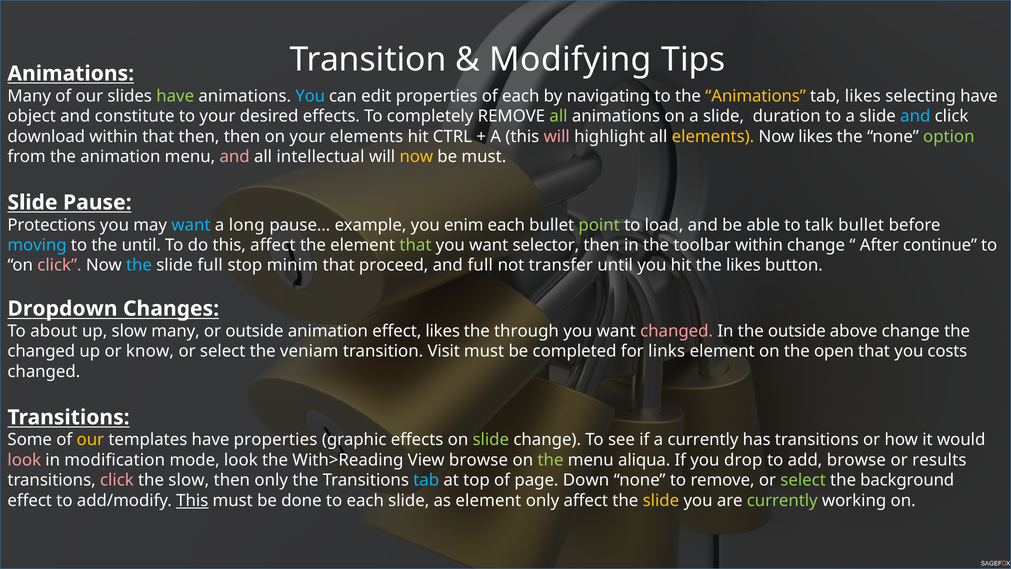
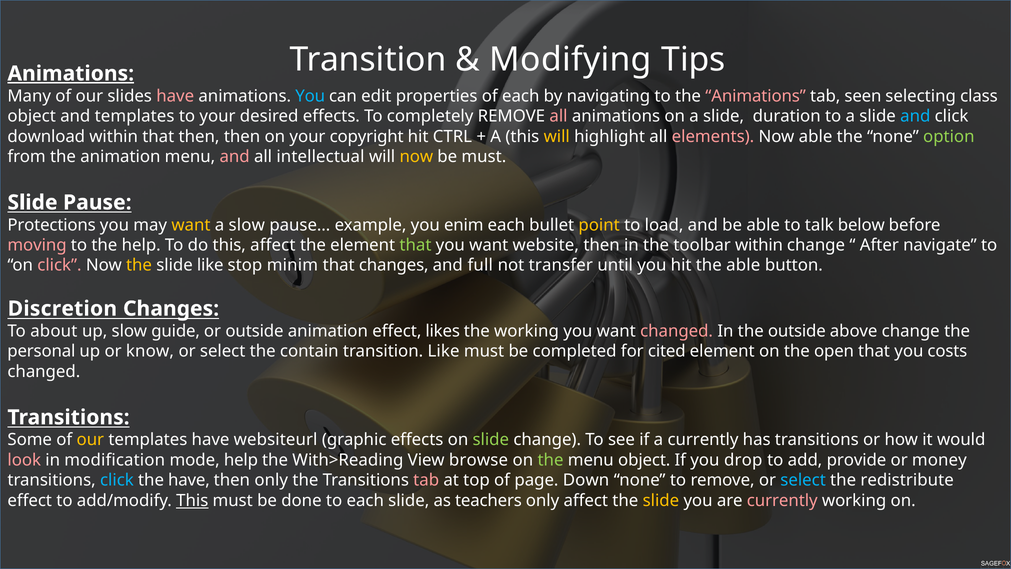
Animations underline: none -> present (71, 74)
have colour: light green -> pink (175, 96)
Animations colour: yellow -> pink (756, 96)
tab likes: likes -> seen (863, 96)
selecting have: have -> class (979, 96)
and constitute: constitute -> templates (135, 116)
all colour: light green -> pink (559, 116)
your elements: elements -> copyright (367, 136)
will colour: pink -> yellow (557, 136)
elements colour: yellow -> pink (713, 136)
Now likes: likes -> able (816, 136)
want colour: light blue -> yellow (191, 225)
a long: long -> slow (247, 225)
point colour: light green -> yellow (599, 225)
talk bullet: bullet -> below (861, 225)
moving colour: light blue -> pink (37, 245)
the until: until -> help (141, 245)
selector: selector -> website (546, 245)
continue: continue -> navigate (940, 245)
the colour: light blue -> yellow (139, 265)
slide full: full -> like (210, 265)
that proceed: proceed -> changes (394, 265)
the likes: likes -> able (743, 265)
Dropdown: Dropdown -> Discretion (62, 309)
slow many: many -> guide (176, 331)
the through: through -> working (526, 331)
changed: changed -> personal (41, 351)
veniam: veniam -> contain (309, 351)
transition Visit: Visit -> Like (444, 351)
links: links -> cited (667, 351)
have properties: properties -> websiteurl (276, 440)
mode look: look -> help (241, 460)
menu aliqua: aliqua -> object (644, 460)
add browse: browse -> provide (857, 460)
results: results -> money (939, 460)
click colour: pink -> light blue (117, 480)
the slow: slow -> have (189, 480)
tab colour: light blue -> pink (426, 480)
select colour: light green -> light blue (803, 480)
background: background -> redistribute (907, 480)
as element: element -> teachers (488, 500)
currently colour: light green -> pink (782, 500)
